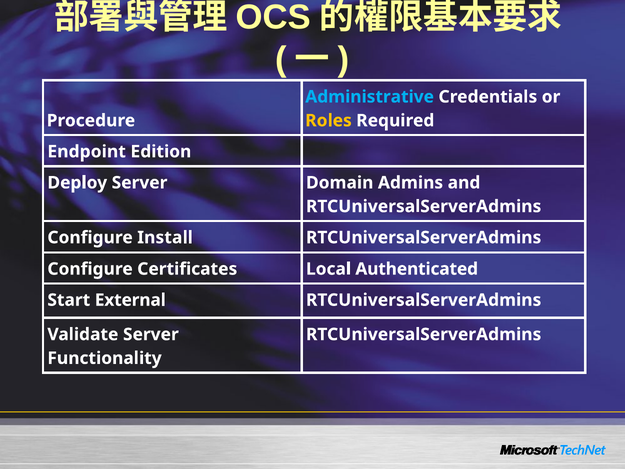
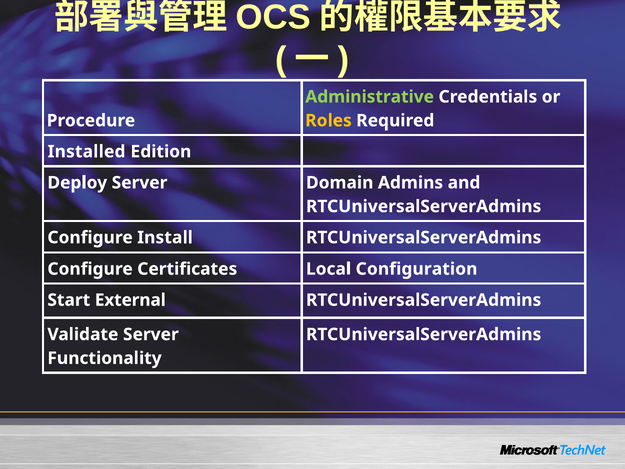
Administrative colour: light blue -> light green (370, 97)
Endpoint: Endpoint -> Installed (87, 152)
Authenticated: Authenticated -> Configuration (417, 269)
